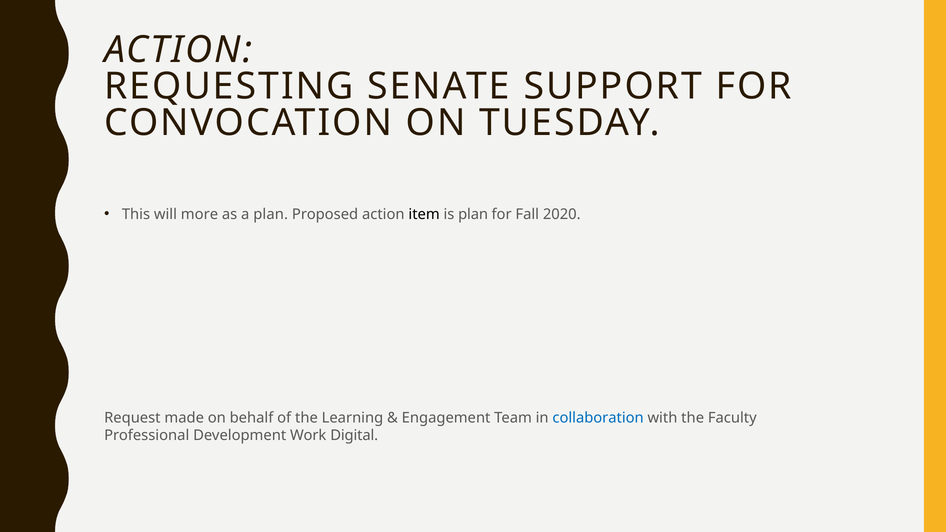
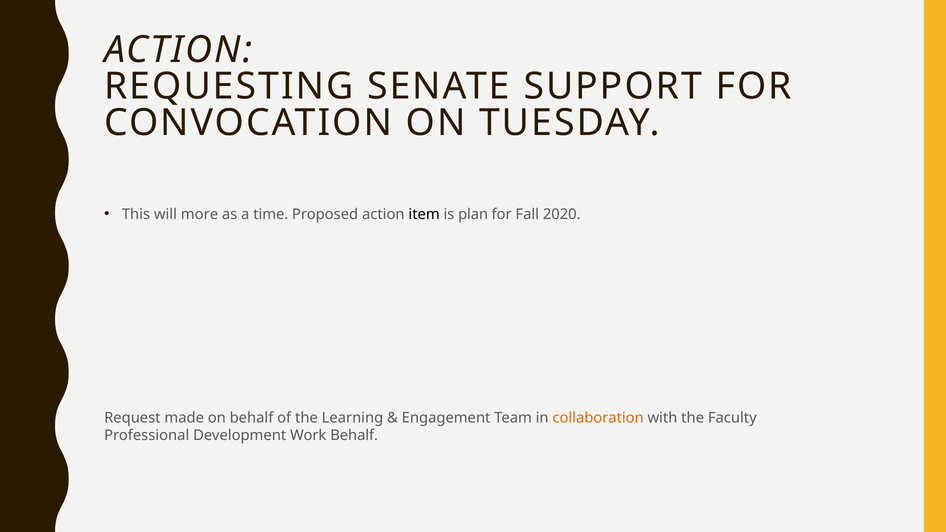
a plan: plan -> time (271, 215)
collaboration colour: blue -> orange (598, 418)
Work Digital: Digital -> Behalf (354, 436)
